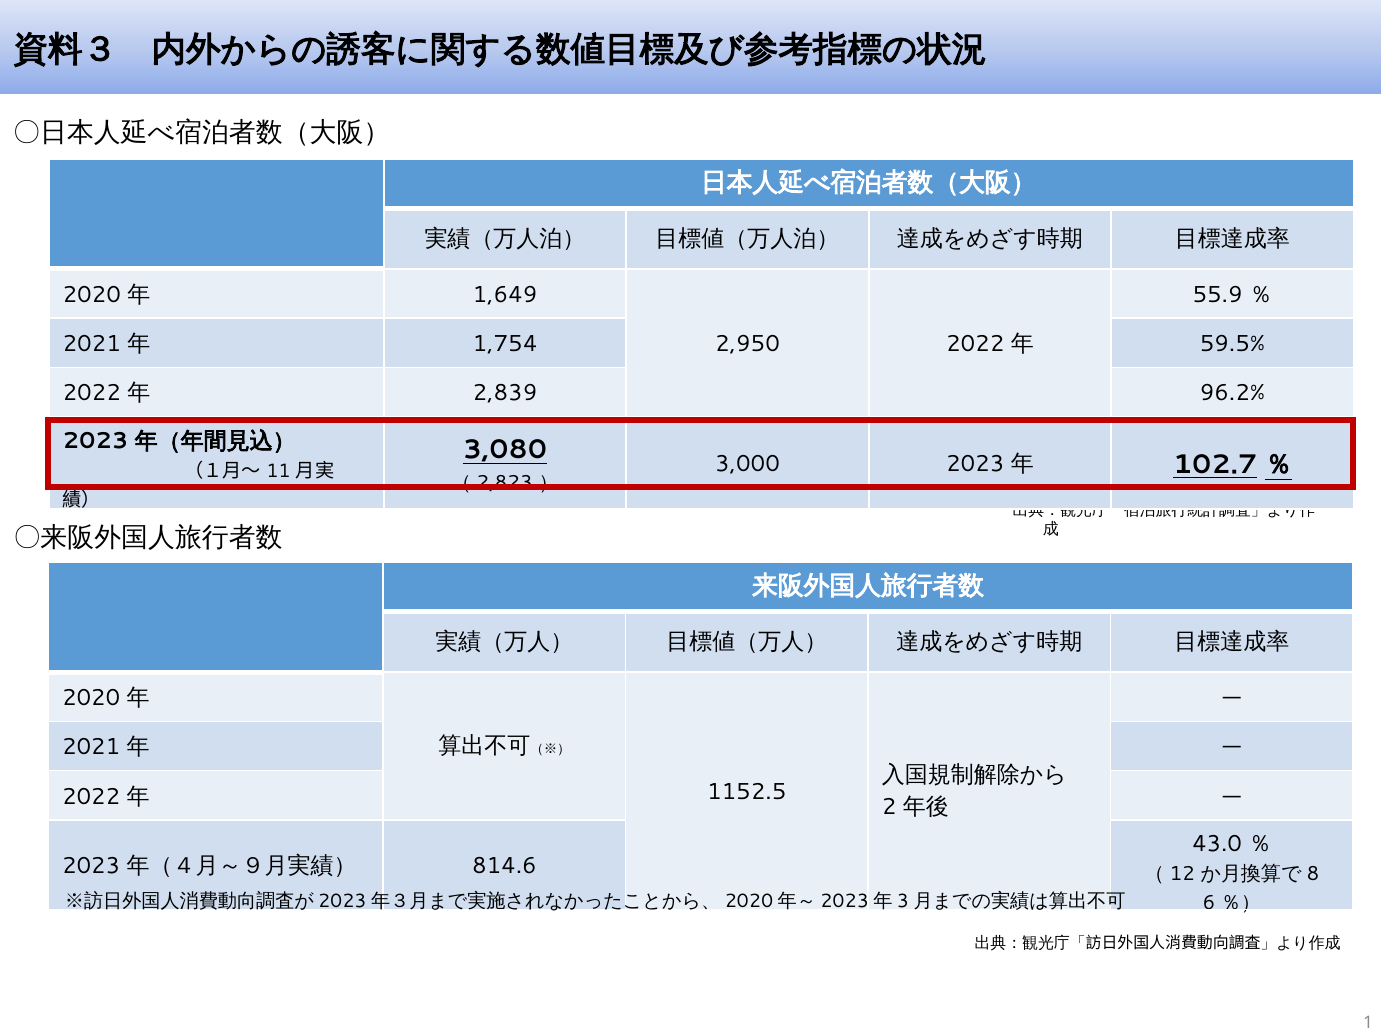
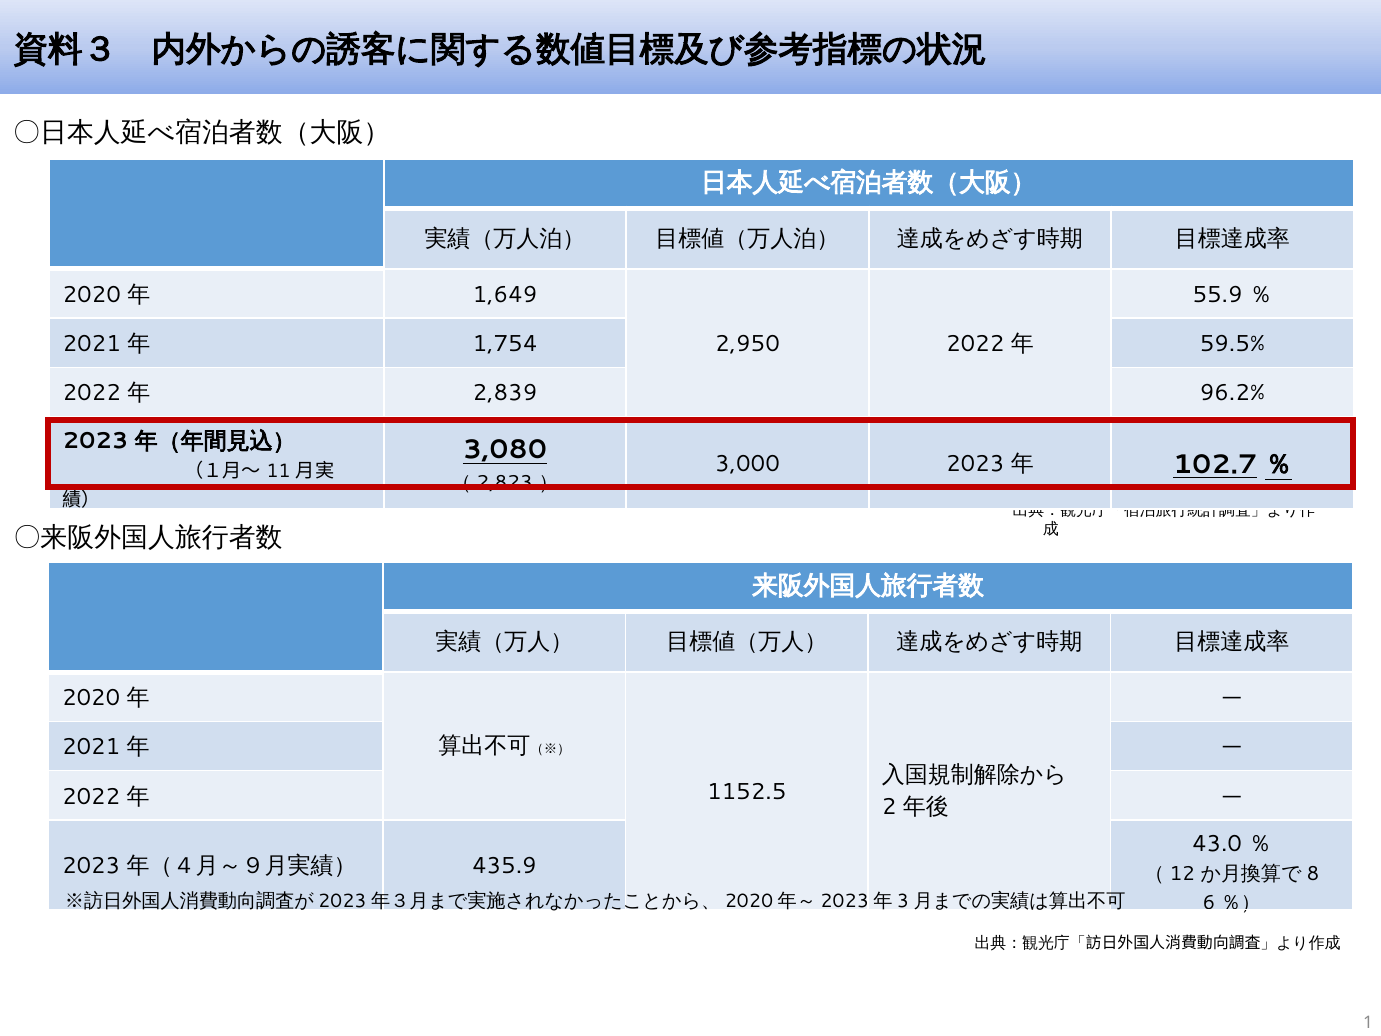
814.6: 814.6 -> 435.9 (504, 866)
